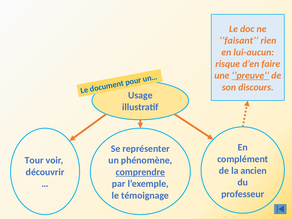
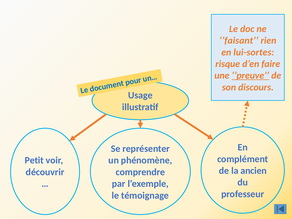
lui-aucun: lui-aucun -> lui-sortes (254, 52)
Tour: Tour -> Petit (34, 160)
comprendre underline: present -> none (140, 172)
